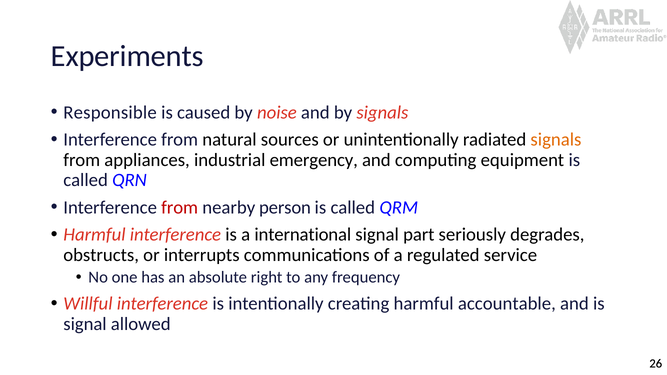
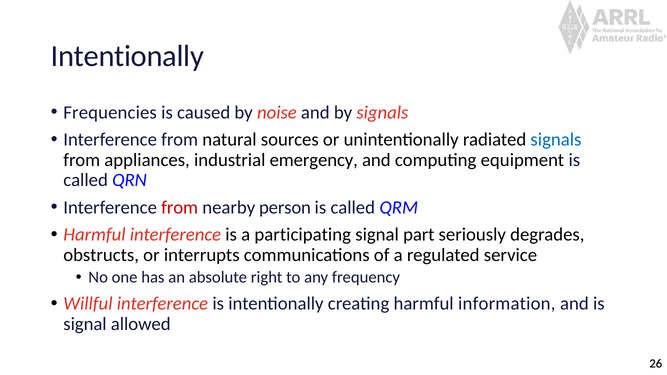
Experiments: Experiments -> Intentionally (127, 56)
Responsible: Responsible -> Frequencies (110, 112)
signals colour: orange -> blue (556, 140)
international: international -> participating (303, 235)
accountable: accountable -> information (507, 304)
